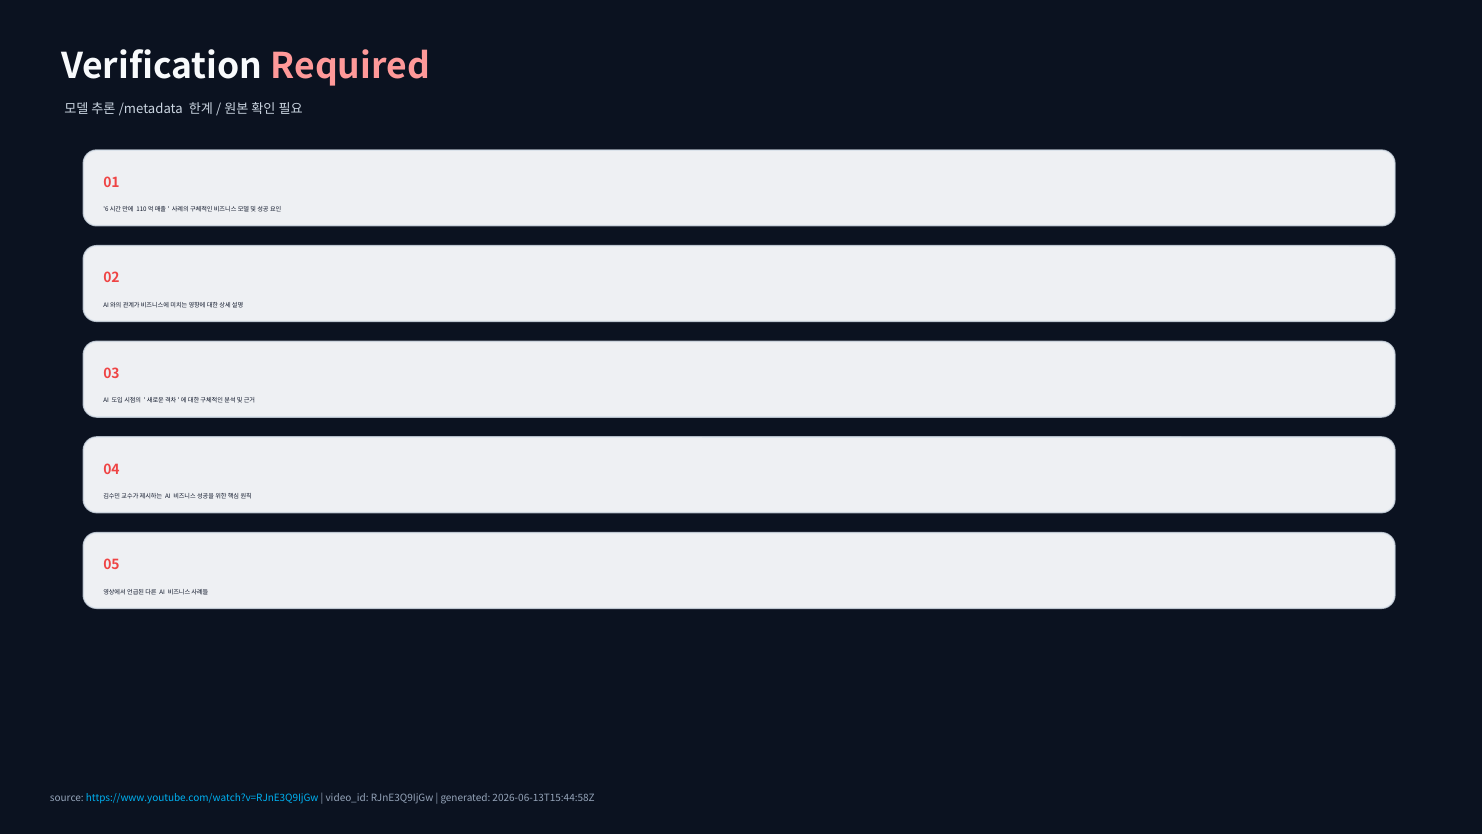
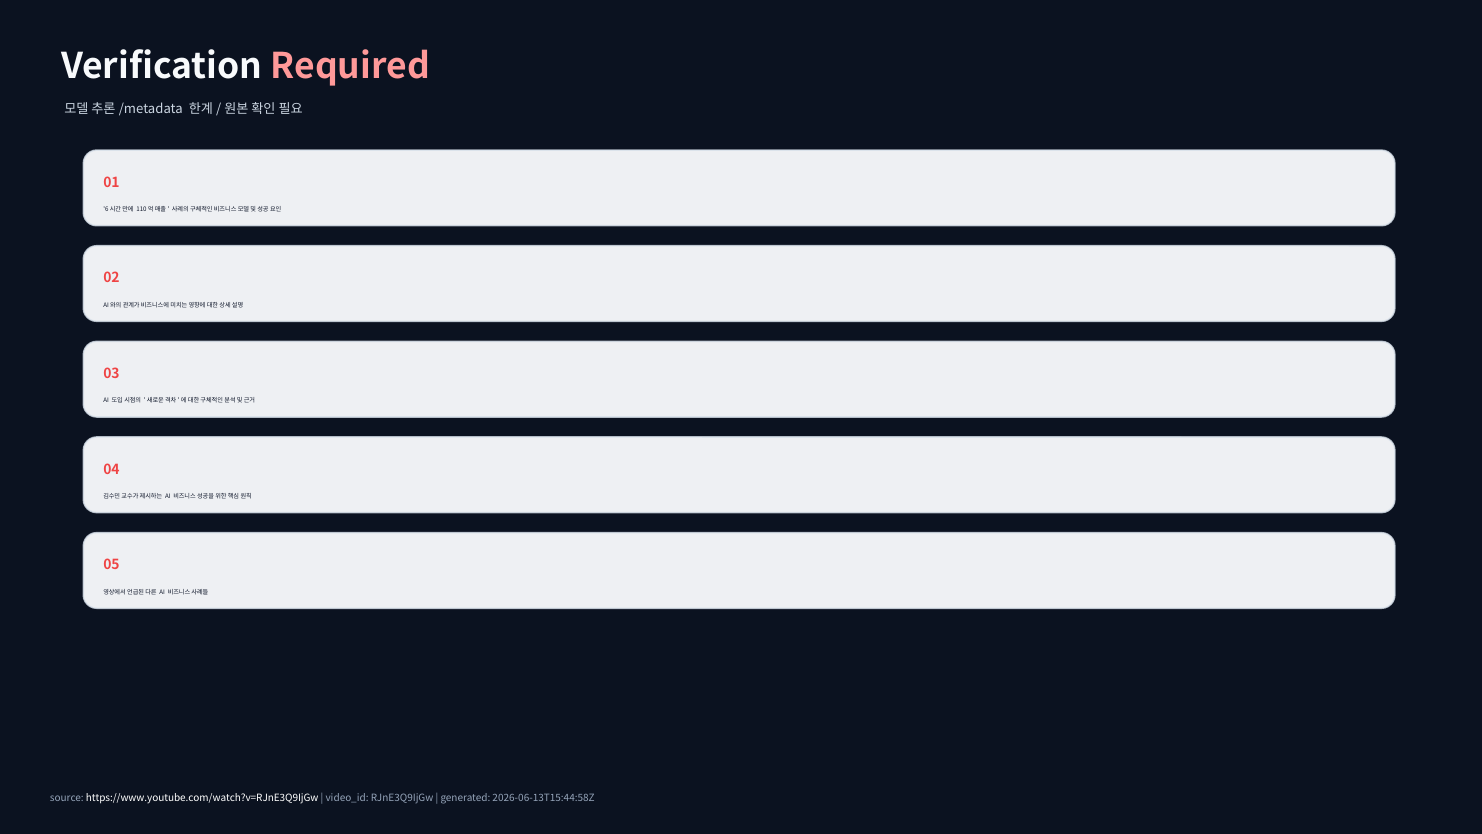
https://www.youtube.com/watch?v=RJnE3Q9IjGw colour: light blue -> white (202, 798)
